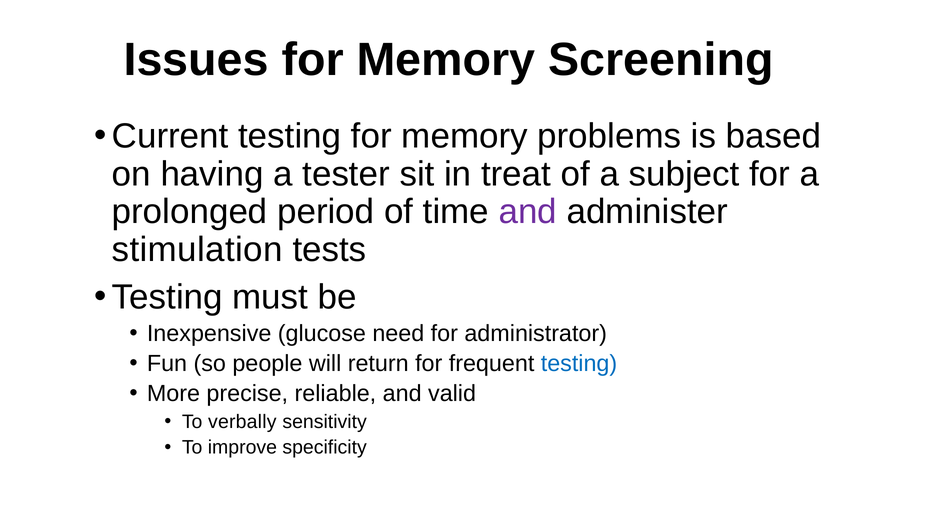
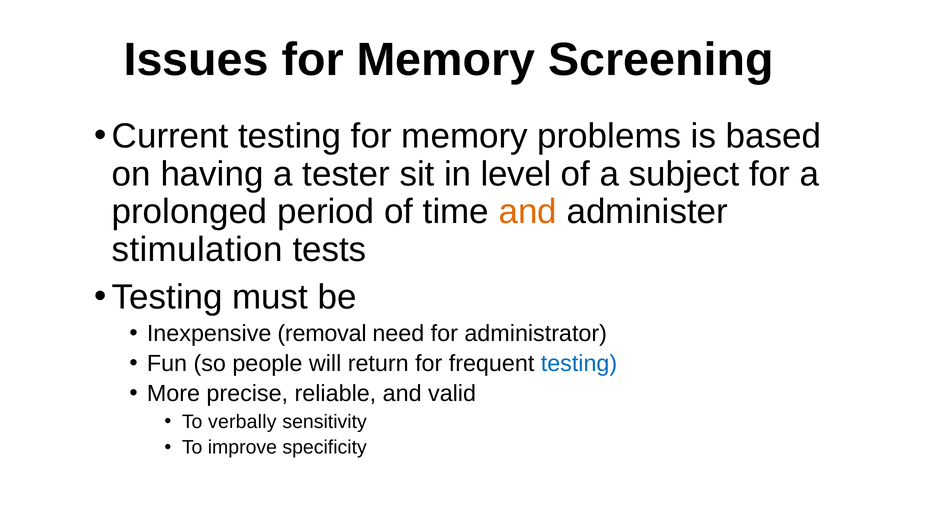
treat: treat -> level (516, 174)
and colour: purple -> orange (528, 212)
glucose: glucose -> removal (322, 333)
